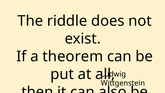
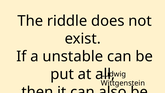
theorem: theorem -> unstable (73, 56)
